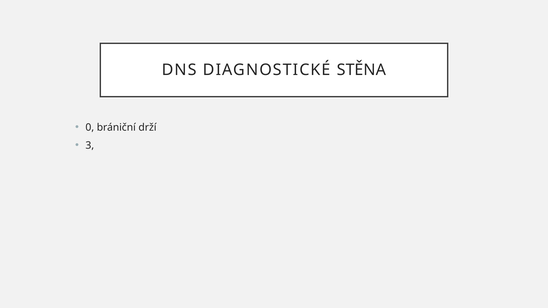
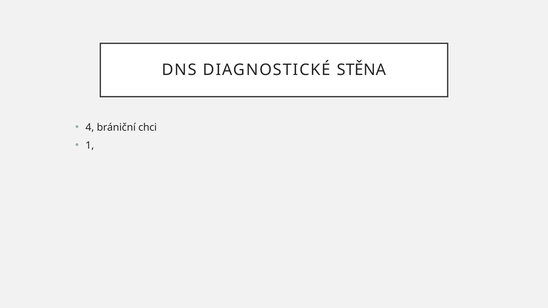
0: 0 -> 4 (90, 128)
drží: drží -> chci (148, 128)
3: 3 -> 1 (90, 146)
